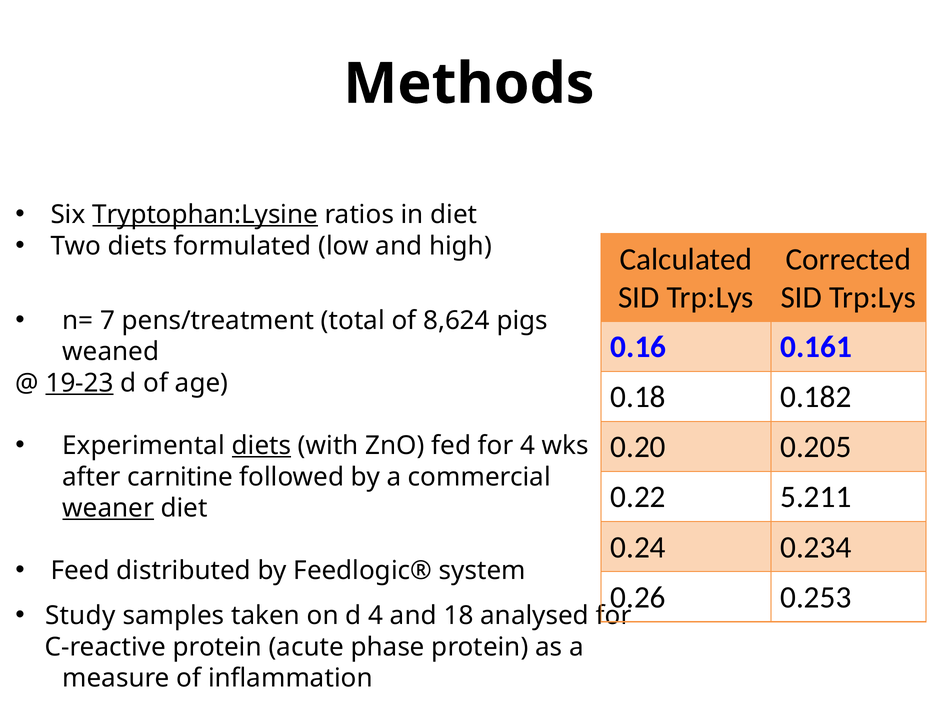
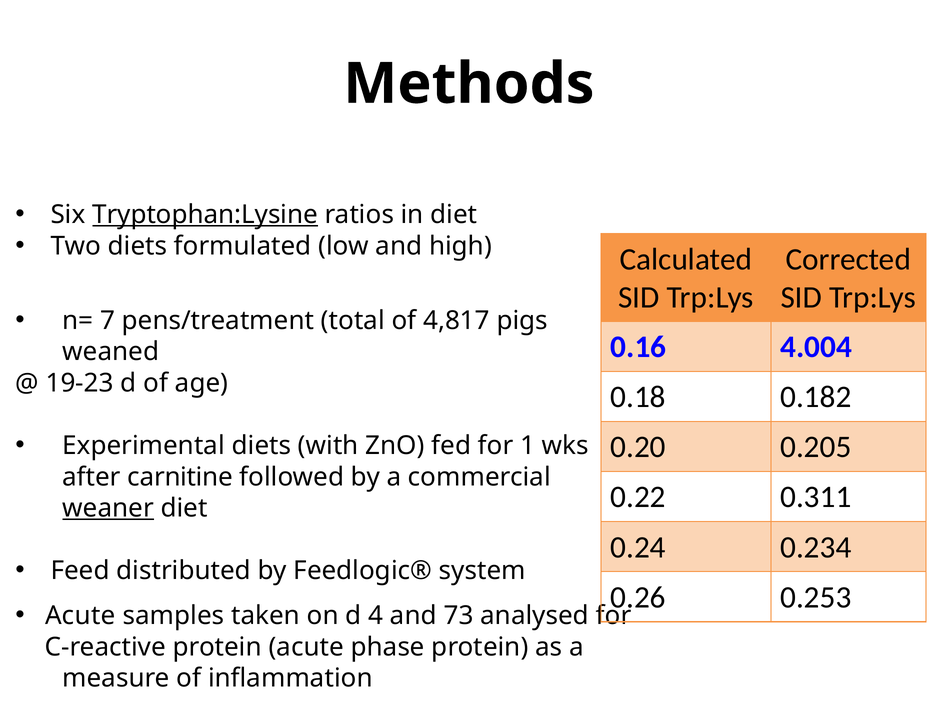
8,624: 8,624 -> 4,817 (456, 320)
0.161: 0.161 -> 4.004 (816, 347)
19-23 underline: present -> none (80, 383)
diets underline: present -> none (261, 445)
for 4: 4 -> 1 (528, 445)
5.211: 5.211 -> 0.311 (816, 497)
Study: Study -> Acute (80, 615)
18: 18 -> 73 (459, 615)
